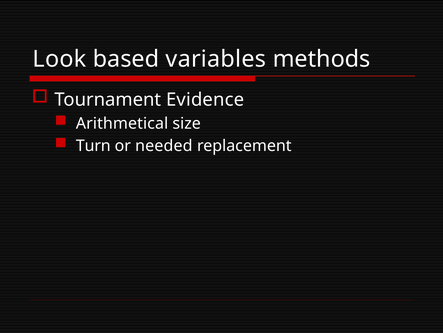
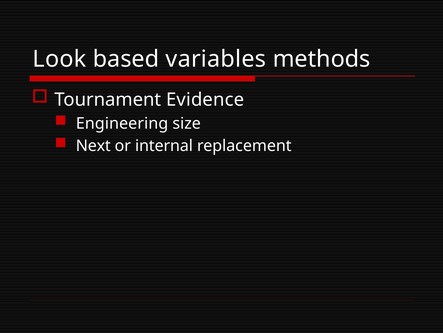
Arithmetical: Arithmetical -> Engineering (122, 123)
Turn: Turn -> Next (93, 146)
needed: needed -> internal (164, 146)
